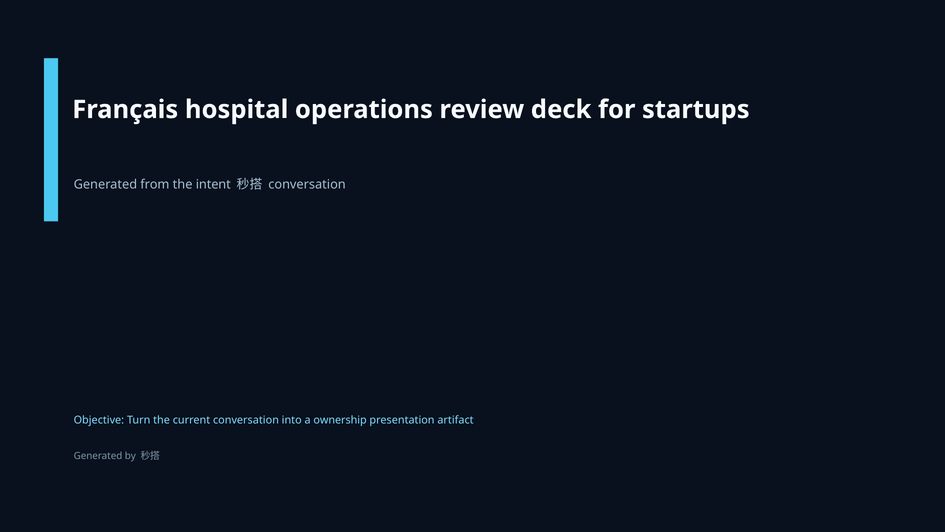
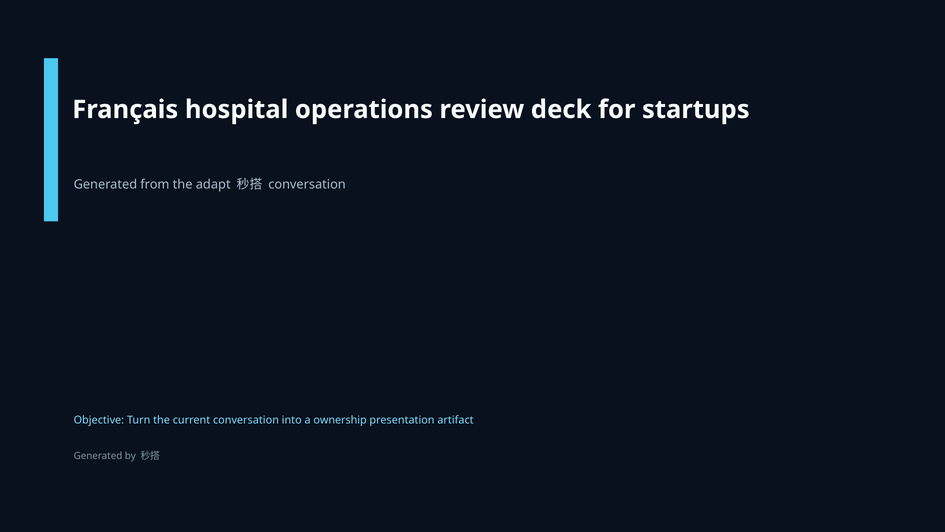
intent: intent -> adapt (213, 184)
